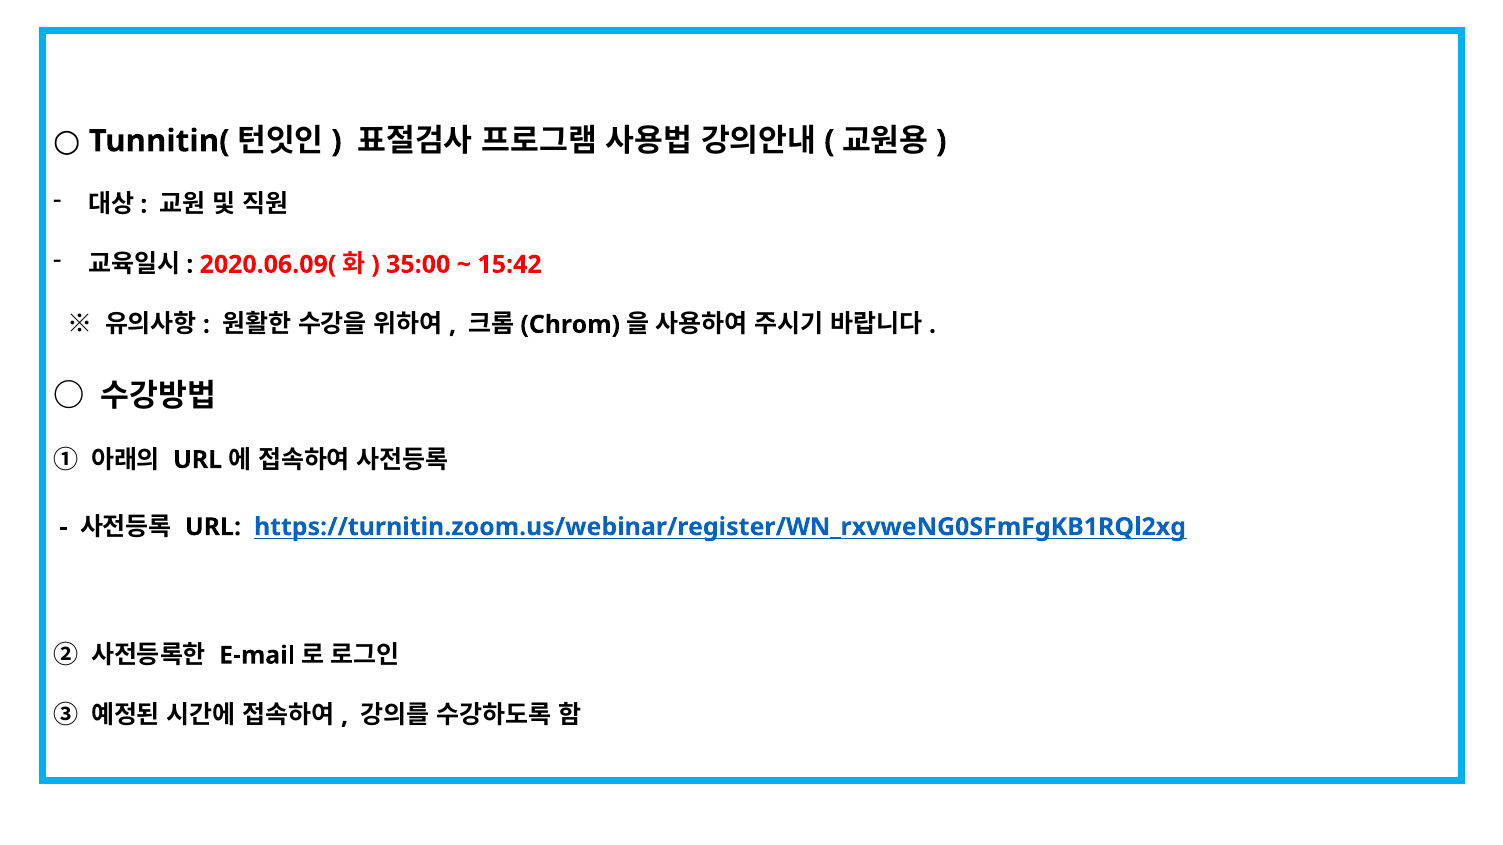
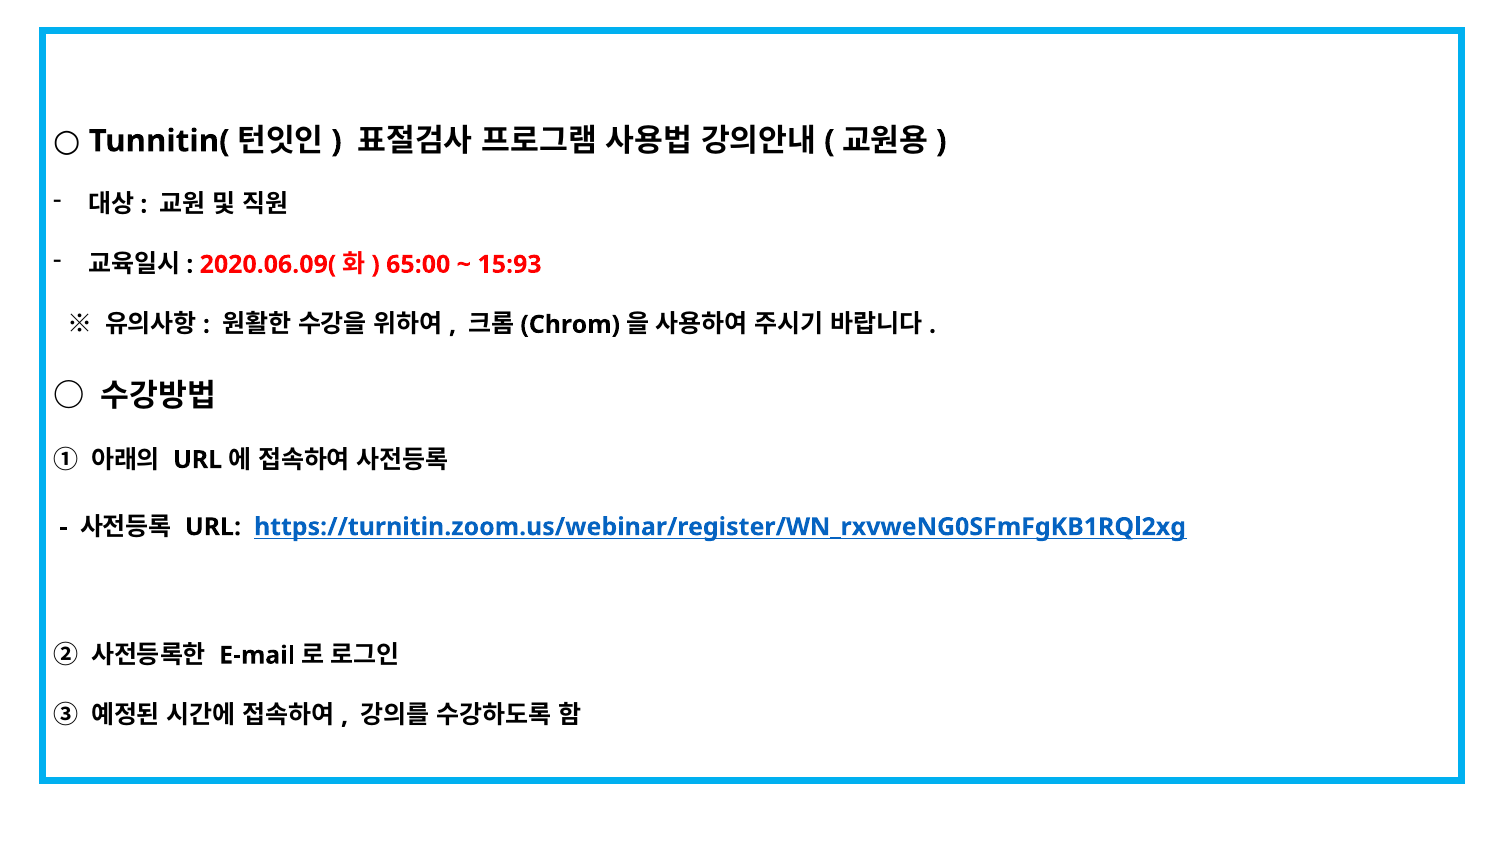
35:00: 35:00 -> 65:00 (418, 265)
15:42: 15:42 -> 15:93 (510, 265)
